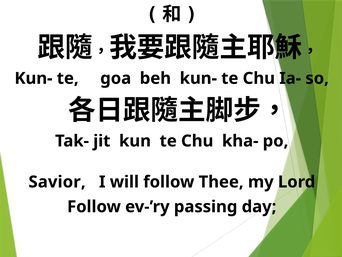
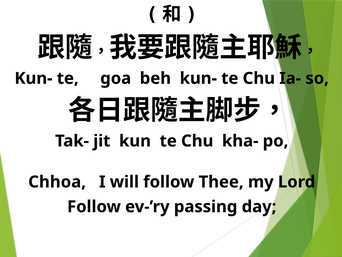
Savior: Savior -> Chhoa (57, 182)
